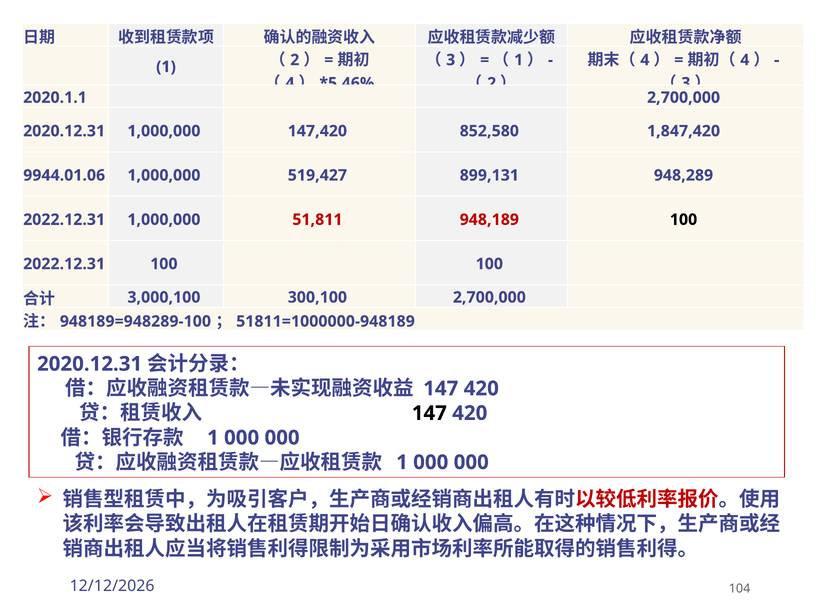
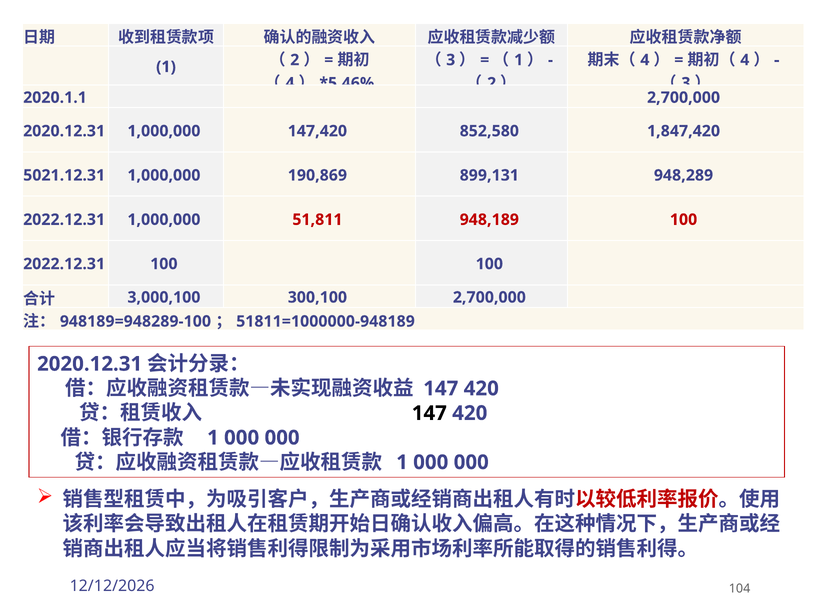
9944.01.06: 9944.01.06 -> 5021.12.31 (64, 175)
519,427: 519,427 -> 190,869 (317, 175)
100 colour: black -> red (684, 220)
